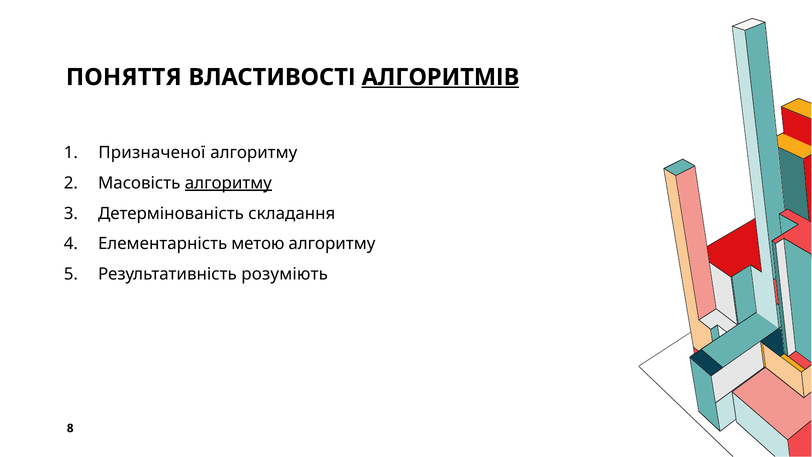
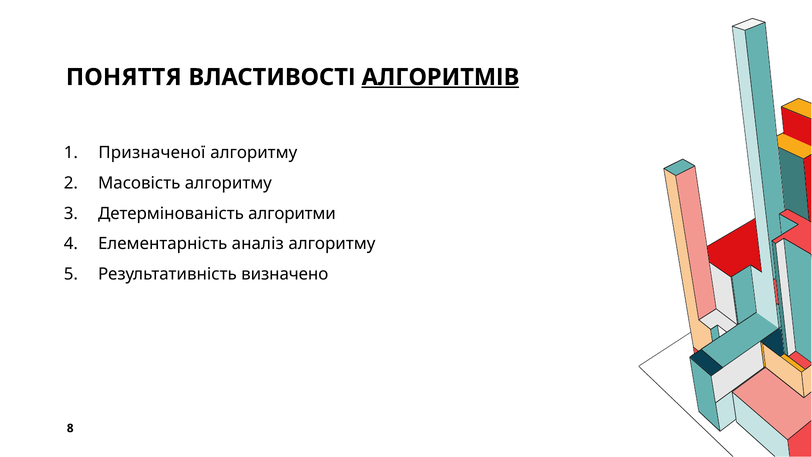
алгоритму underline: present -> none (228, 183)
складання: складання -> алгоритми (292, 213)
метою: метою -> аналіз (258, 244)
розуміють: розуміють -> визначено (285, 274)
